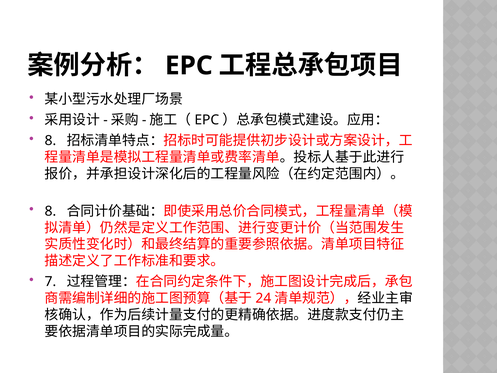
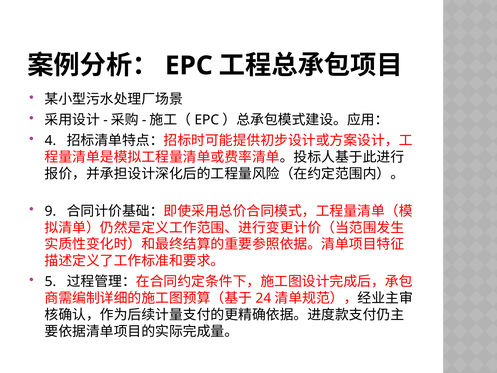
8: 8 -> 4 (50, 141)
8: 8 -> 9 (50, 211)
7: 7 -> 5 (50, 282)
